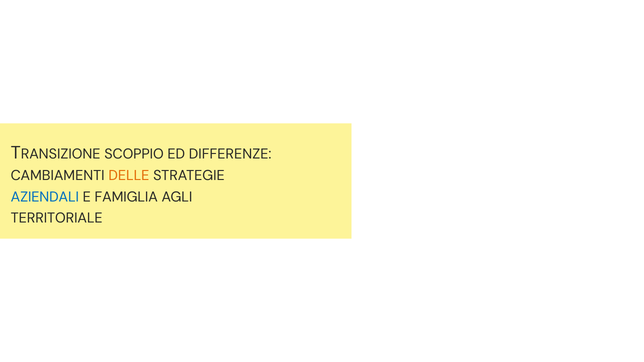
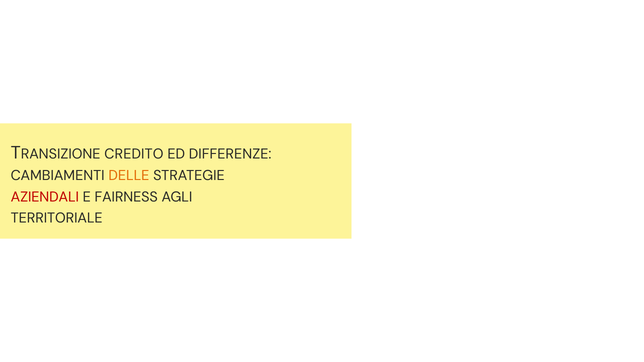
SCOPPIO: SCOPPIO -> CREDITO (134, 154)
AZIENDALI colour: blue -> red (45, 197)
FAMIGLIA: FAMIGLIA -> FAIRNESS (126, 197)
